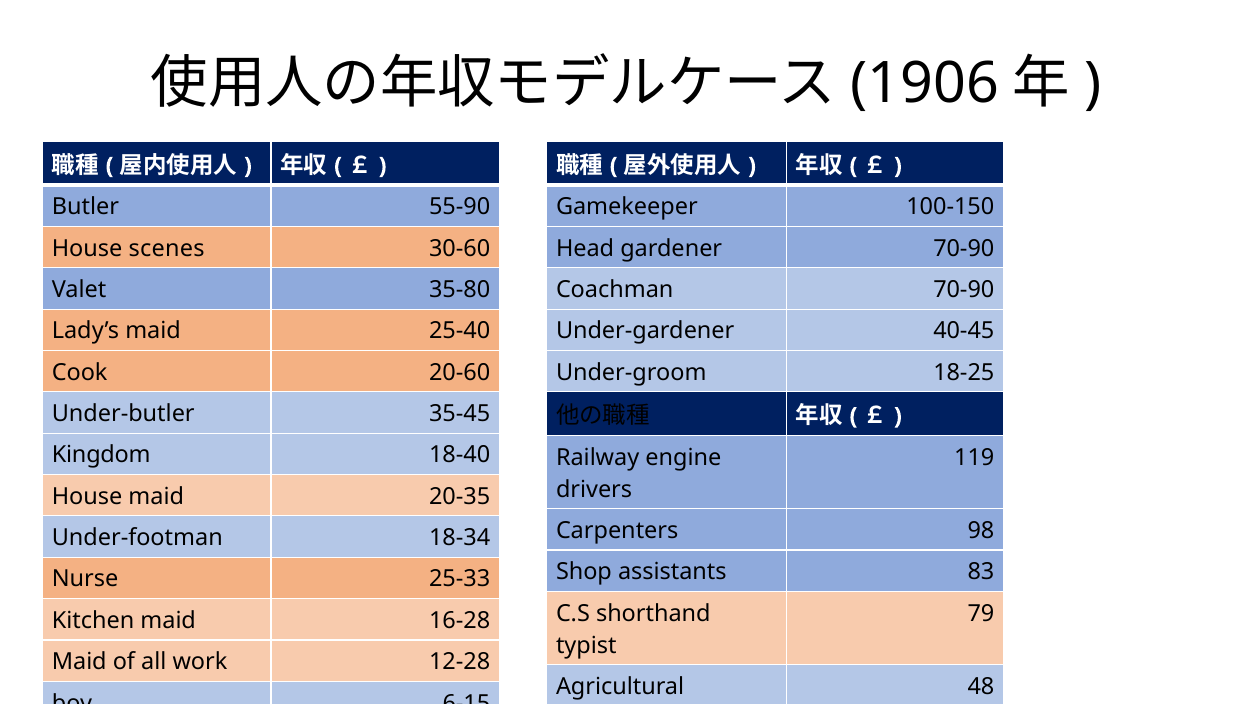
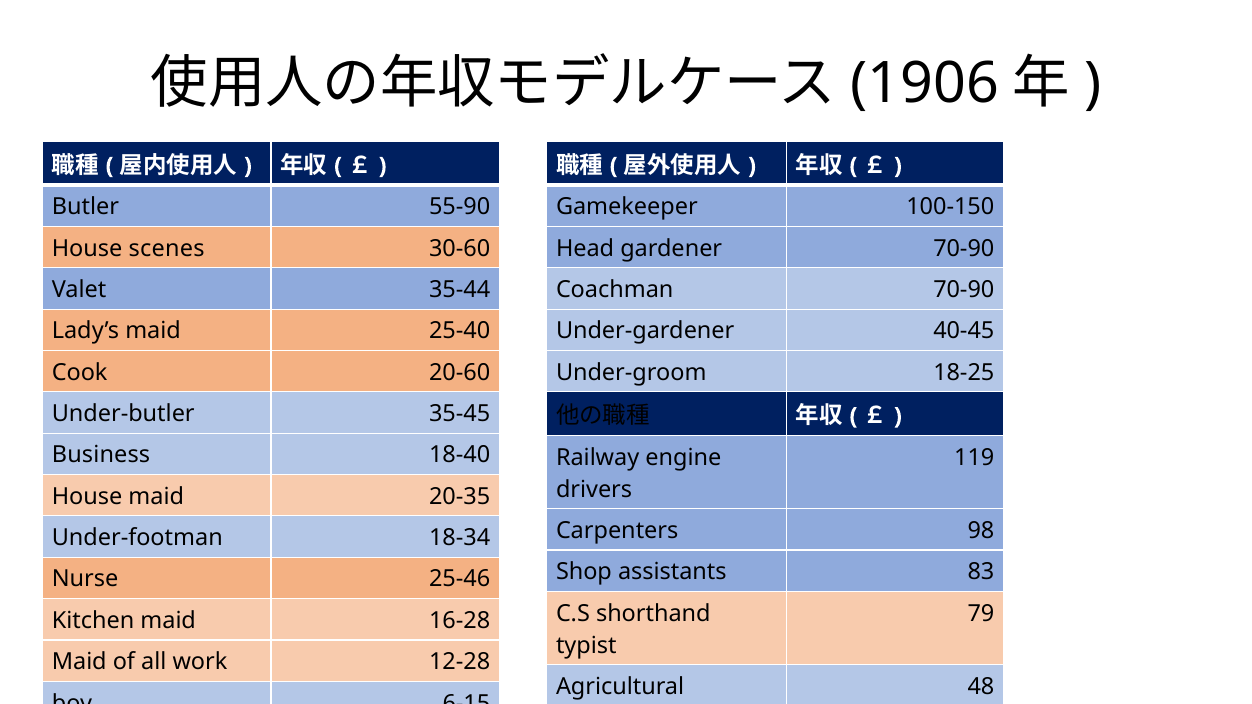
35-80: 35-80 -> 35-44 (460, 290)
Kingdom: Kingdom -> Business (101, 455)
25-33: 25-33 -> 25-46 (460, 579)
